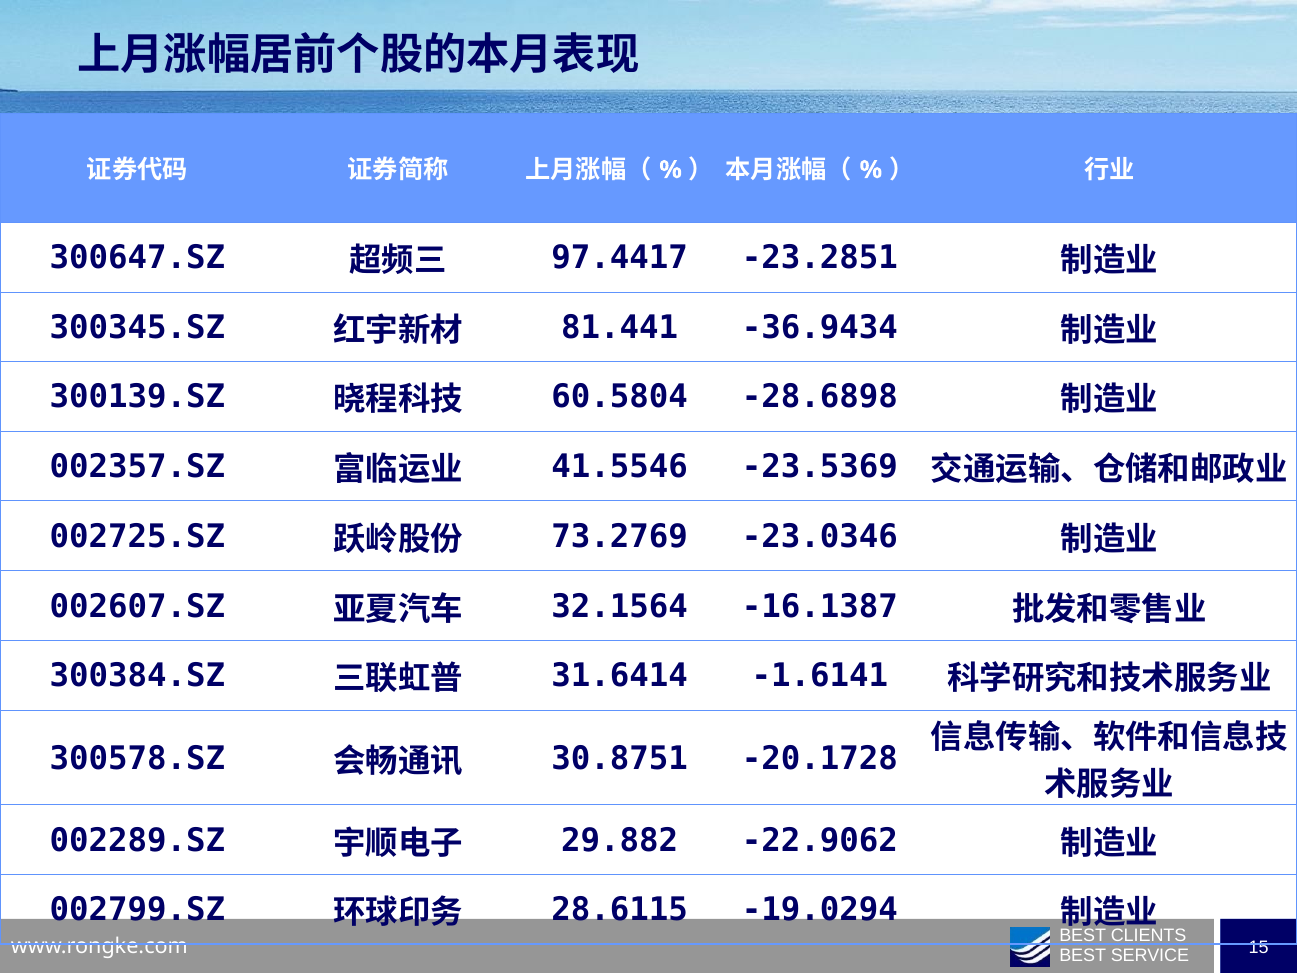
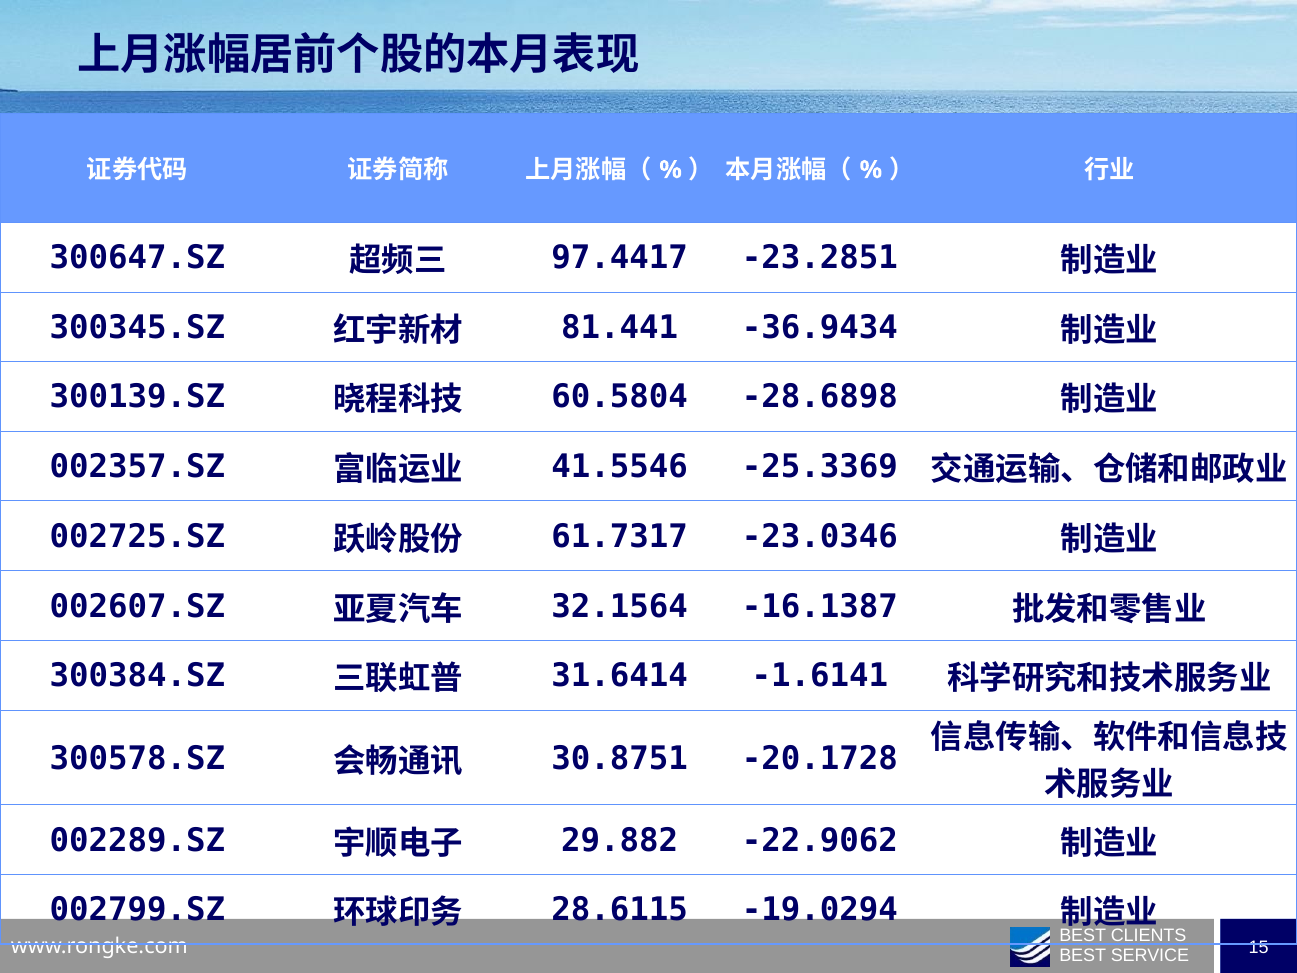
-23.5369: -23.5369 -> -25.3369 (820, 467)
73.2769: 73.2769 -> 61.7317 (620, 536)
